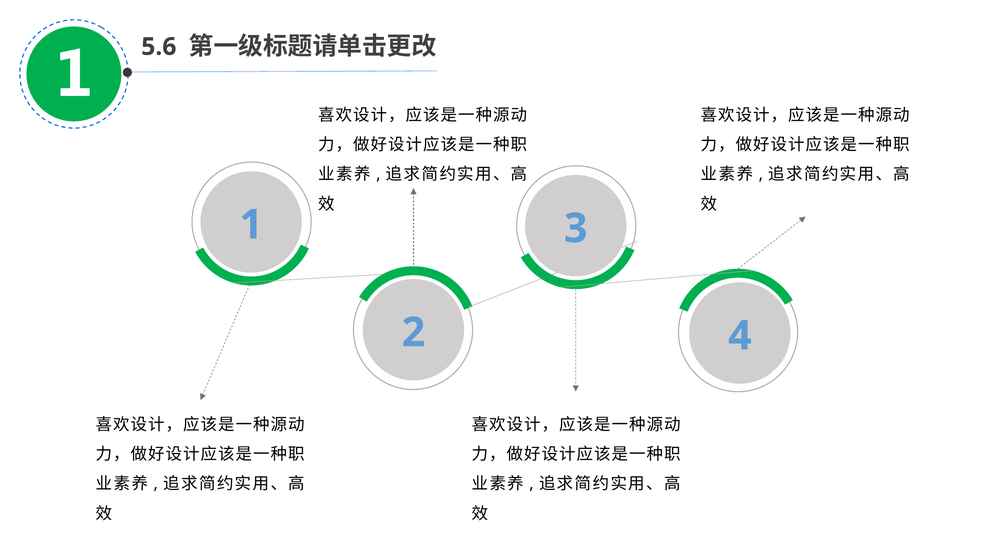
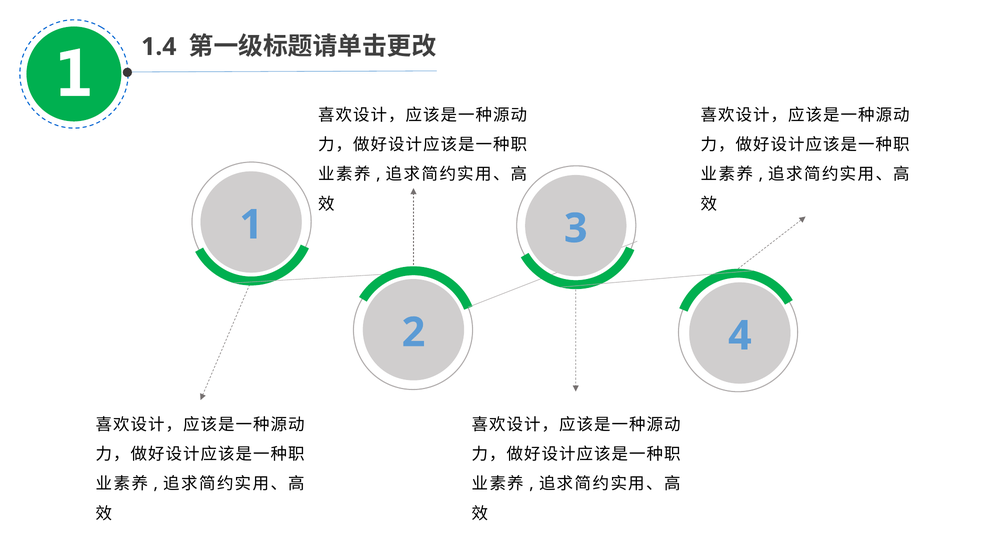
5.6: 5.6 -> 1.4 (159, 47)
